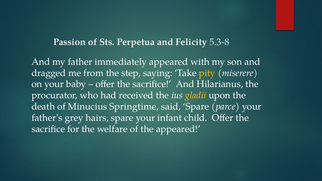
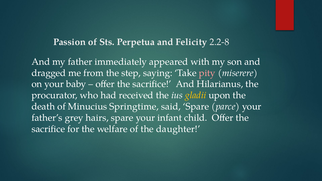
5.3-8: 5.3-8 -> 2.2-8 (219, 42)
pity colour: yellow -> pink (207, 73)
the appeared: appeared -> daughter (178, 129)
